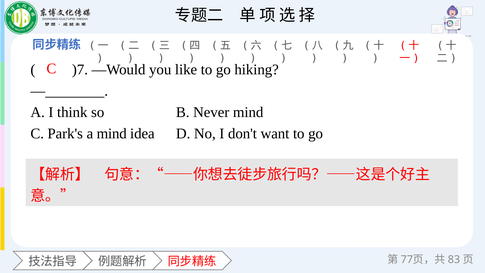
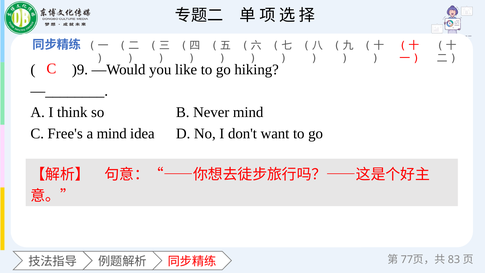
)7: )7 -> )9 (80, 70)
Park's: Park's -> Free's (65, 134)
